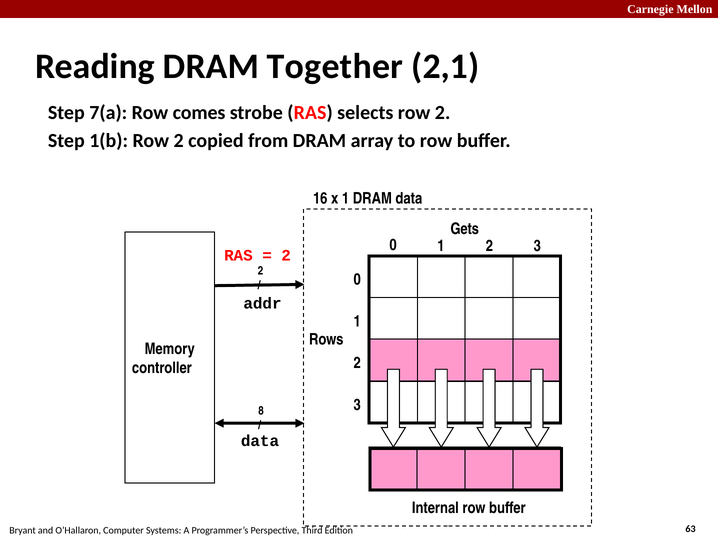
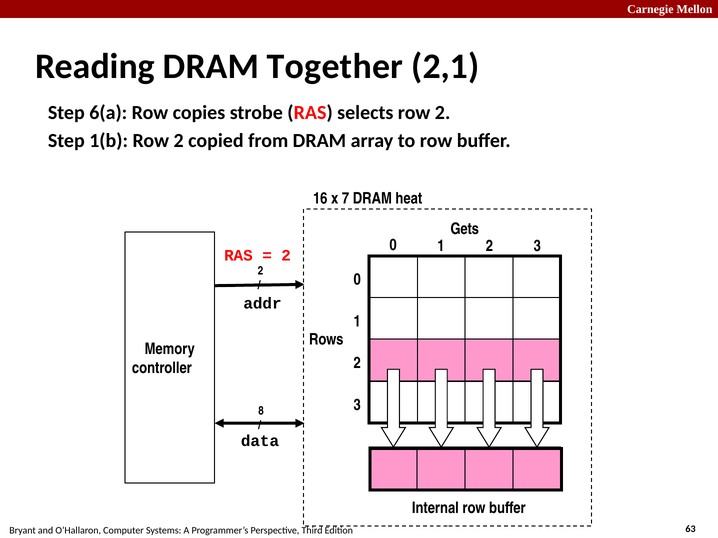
7(a: 7(a -> 6(a (108, 113)
comes: comes -> copies (199, 113)
x 1: 1 -> 7 (346, 199)
DRAM data: data -> heat (409, 199)
